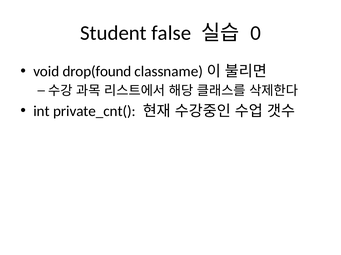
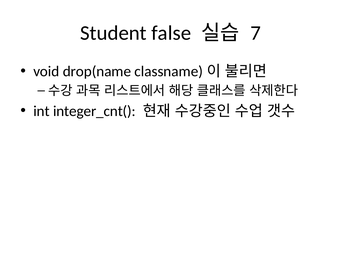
0: 0 -> 7 (256, 33)
drop(found: drop(found -> drop(name (97, 72)
private_cnt(: private_cnt( -> integer_cnt( (94, 111)
